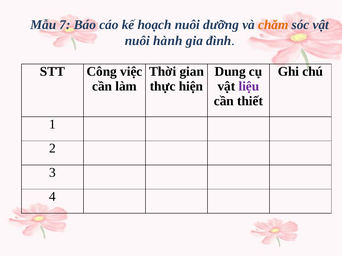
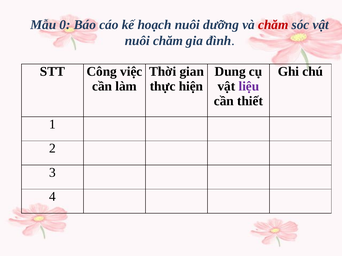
7: 7 -> 0 (65, 25)
chăm colour: orange -> red (273, 25)
nuôi hành: hành -> chăm (168, 41)
